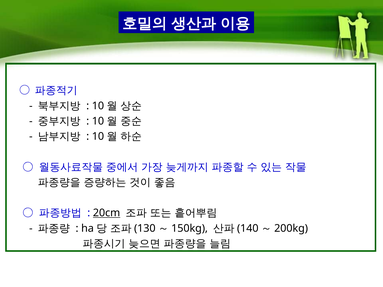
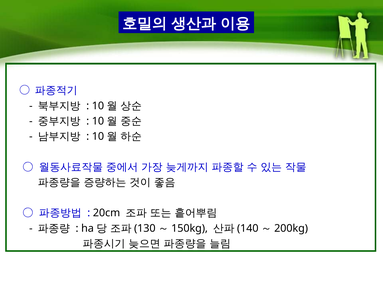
20cm underline: present -> none (107, 213)
